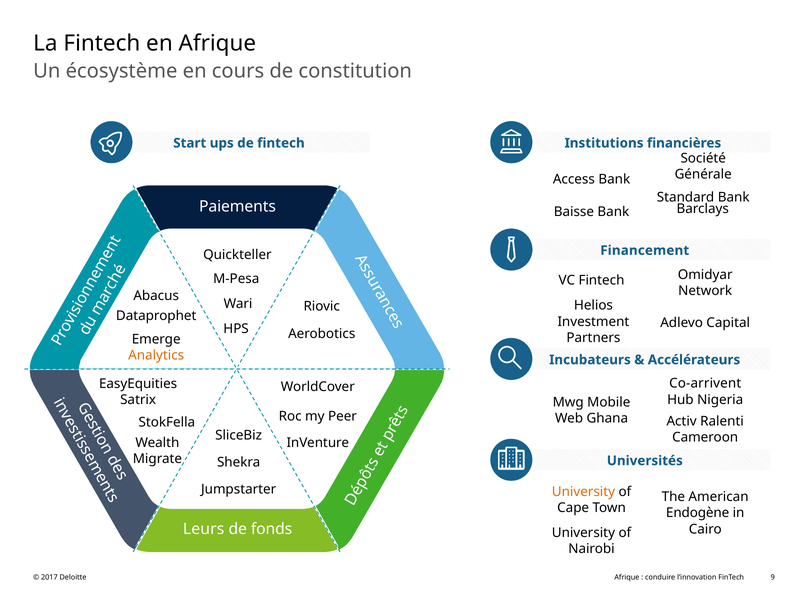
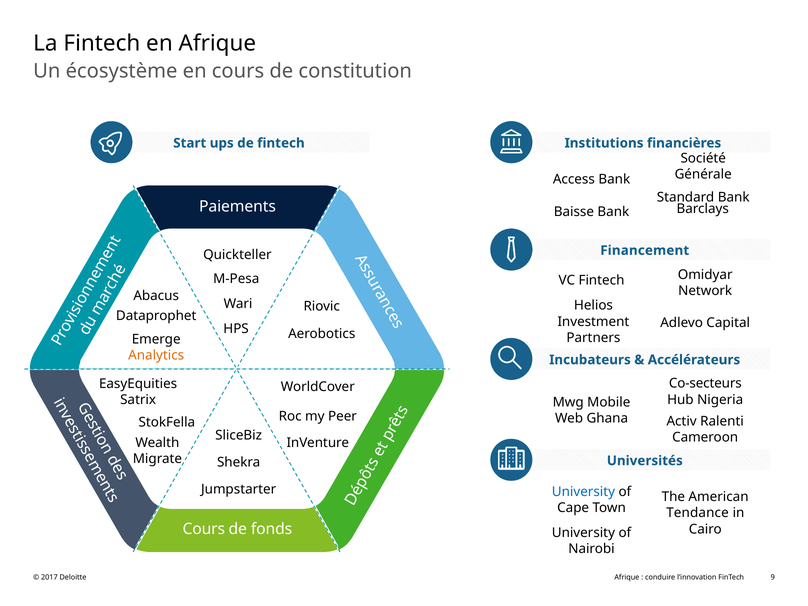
Co-arrivent: Co-arrivent -> Co-secteurs (705, 383)
University colour: orange -> blue (583, 492)
Endogène: Endogène -> Tendance (698, 513)
Leurs: Leurs -> Cours (204, 529)
